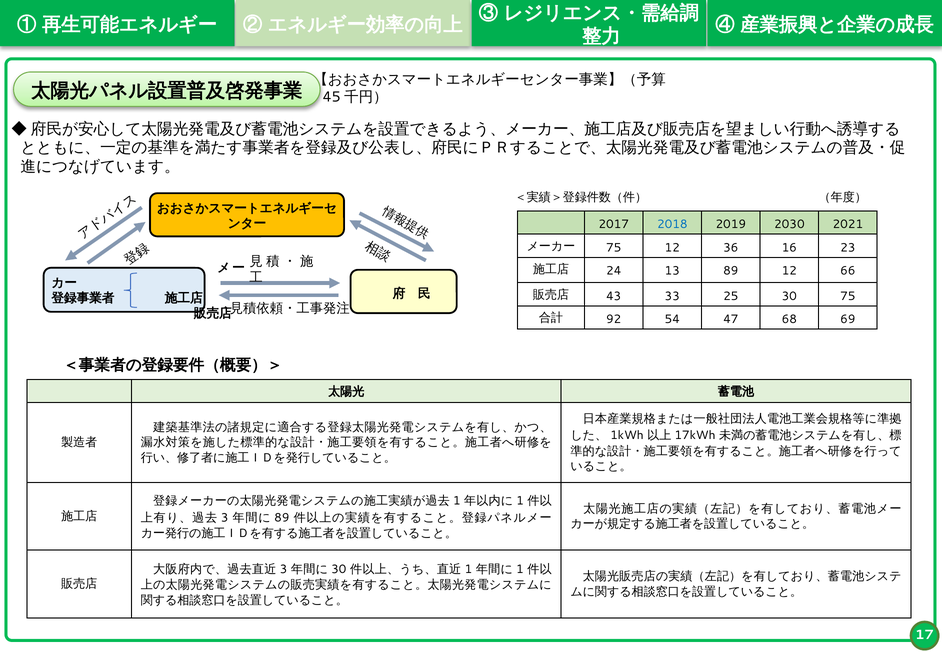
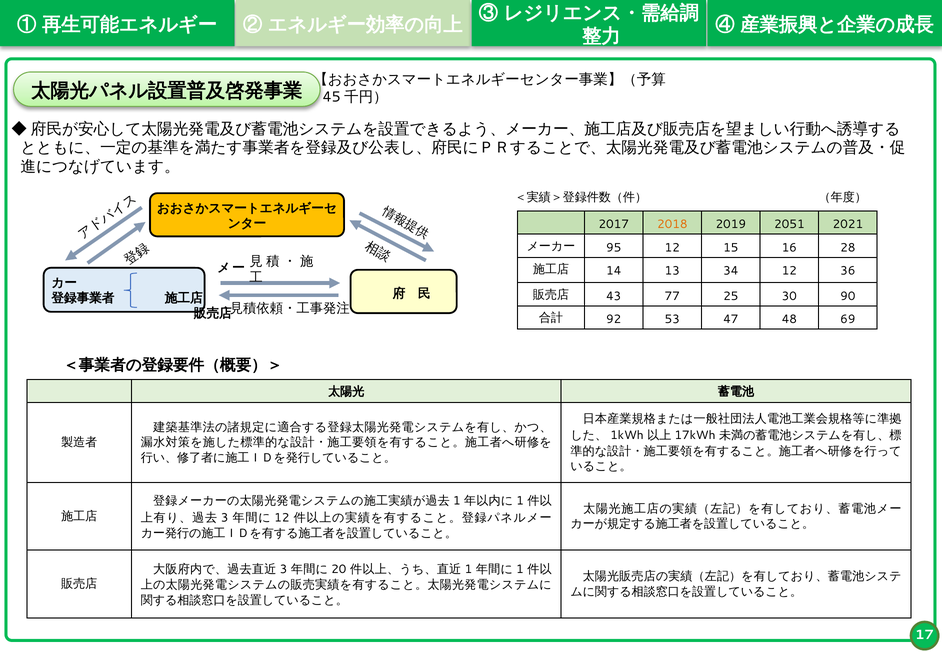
2018 colour: blue -> orange (672, 224)
2030: 2030 -> 2051 (789, 224)
75: 75 -> 95 (614, 248)
36: 36 -> 15 (731, 248)
23: 23 -> 28 (848, 248)
24: 24 -> 14 (614, 271)
13 89: 89 -> 34 (731, 271)
66: 66 -> 36 (848, 271)
33: 33 -> 77 (672, 296)
30 75: 75 -> 90 (848, 296)
54: 54 -> 53 (672, 319)
68: 68 -> 48 (789, 319)
89: 89 -> 12 (282, 518)
30: 30 -> 20 (339, 569)
